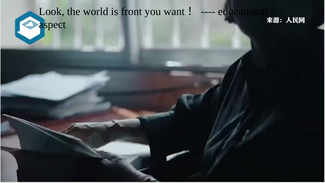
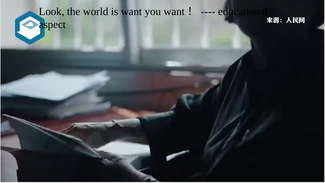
is front: front -> want (131, 12)
